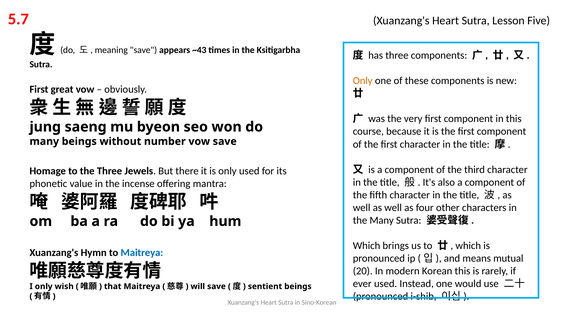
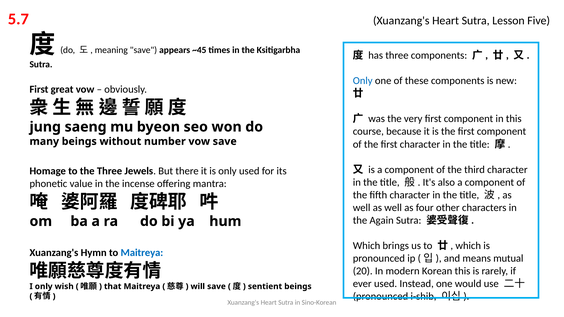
~43: ~43 -> ~45 (199, 50)
Only colour: orange -> blue (363, 81)
the Many: Many -> Again (382, 220)
